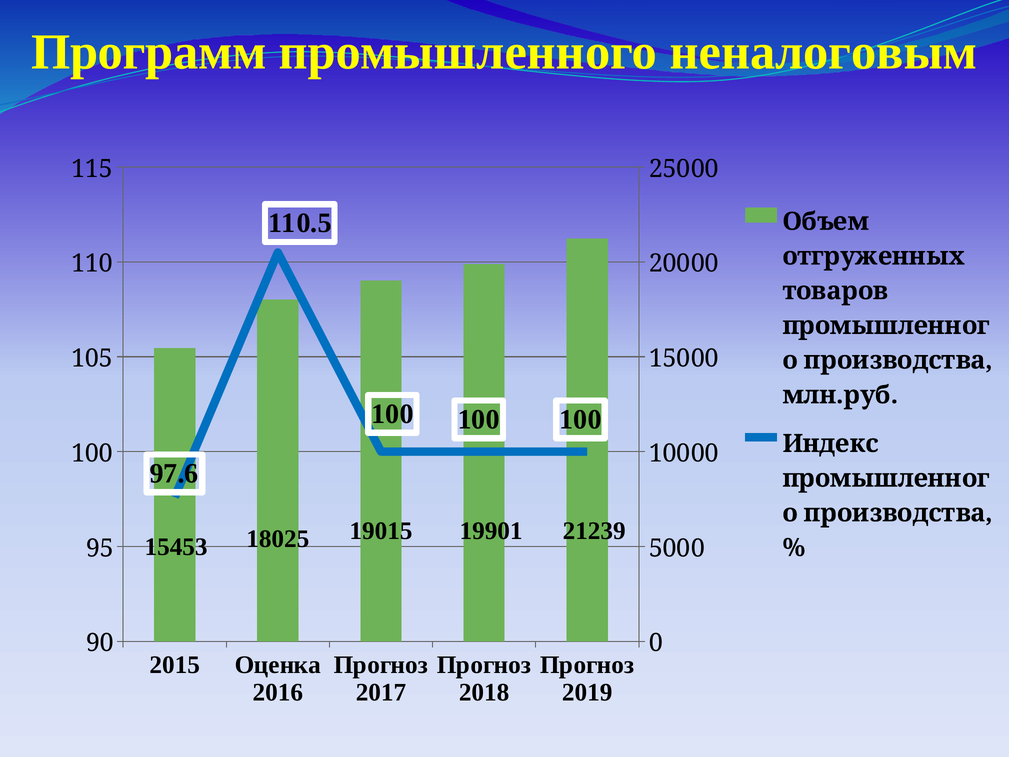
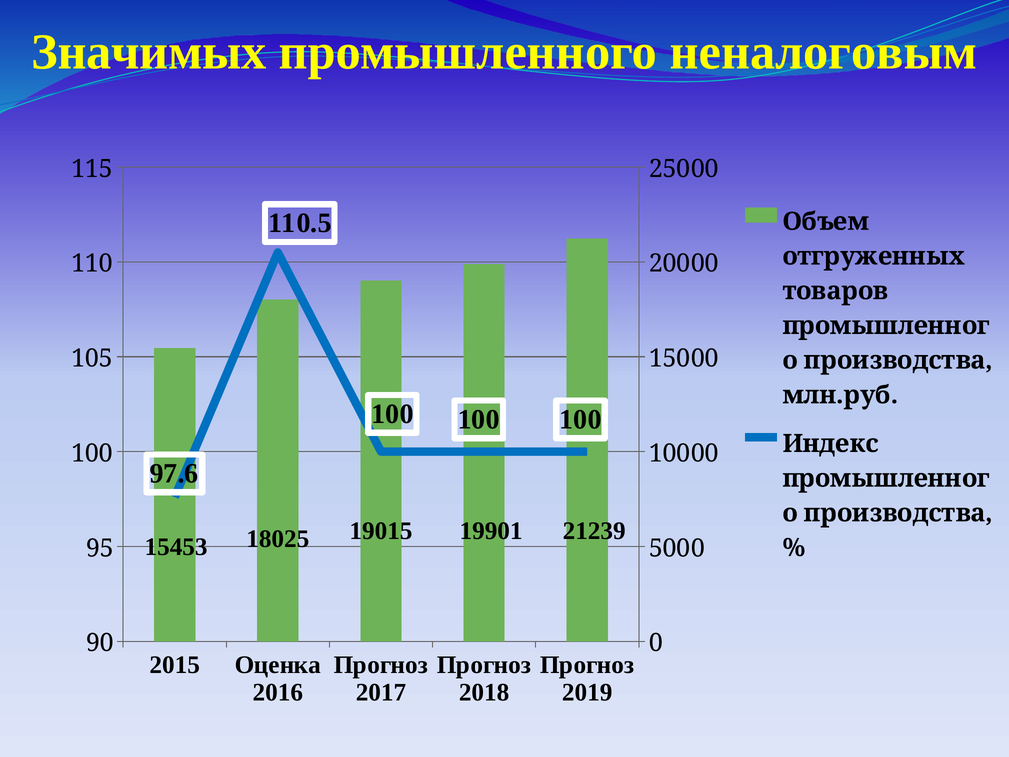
Программ: Программ -> Значимых (149, 52)
